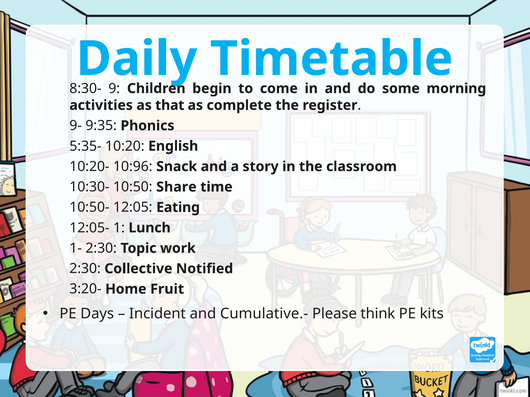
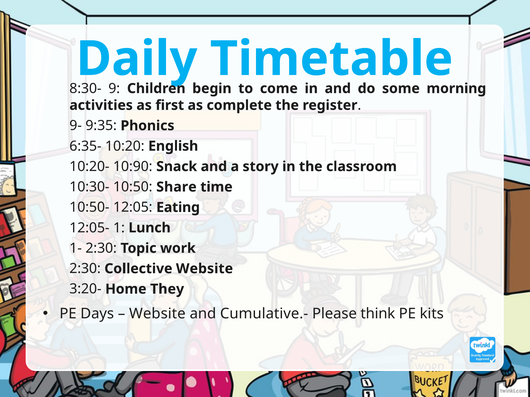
that: that -> first (170, 105)
5:35-: 5:35- -> 6:35- (85, 146)
10:96: 10:96 -> 10:90 (133, 167)
Collective Notified: Notified -> Website (205, 269)
Fruit: Fruit -> They (167, 289)
Incident: Incident -> Website (157, 314)
